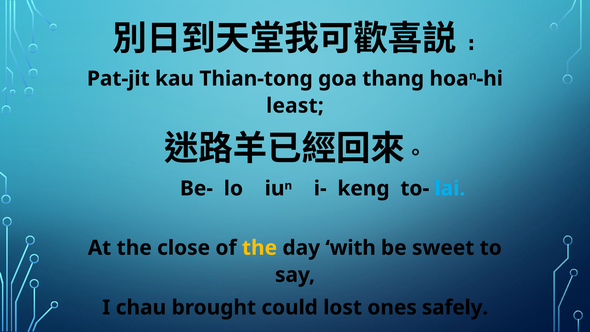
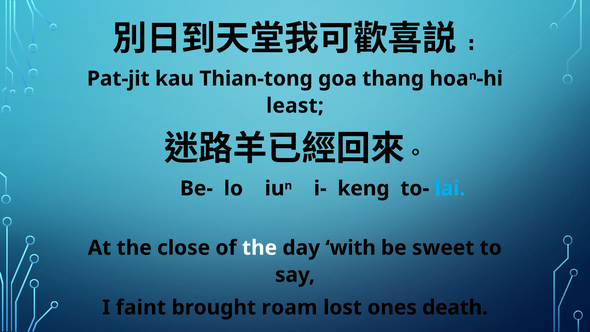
the colour: yellow -> white (260, 248)
chau: chau -> faint (141, 307)
could: could -> roam (289, 307)
safely: safely -> death (455, 307)
